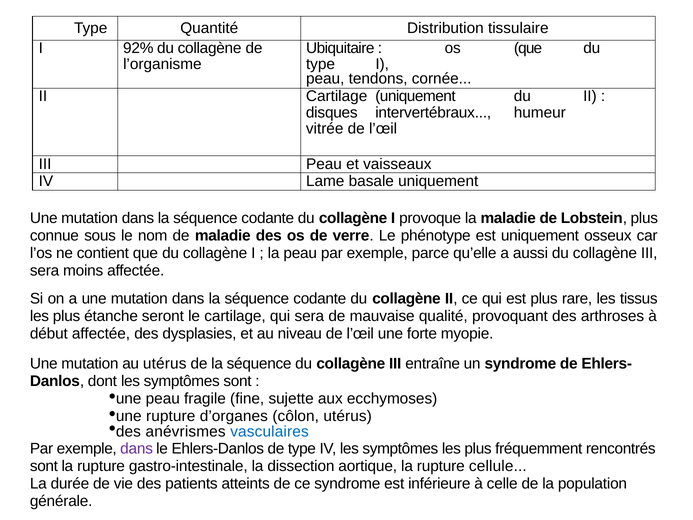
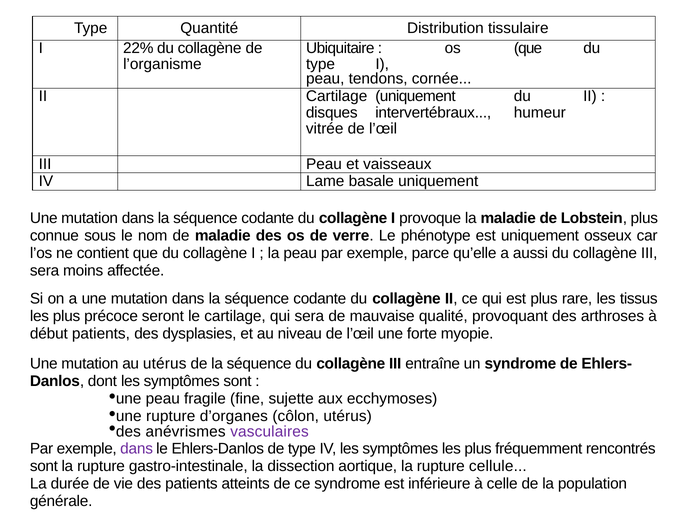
92%: 92% -> 22% (138, 48)
étanche: étanche -> précoce (111, 316)
début affectée: affectée -> patients (101, 334)
vasculaires colour: blue -> purple (269, 431)
